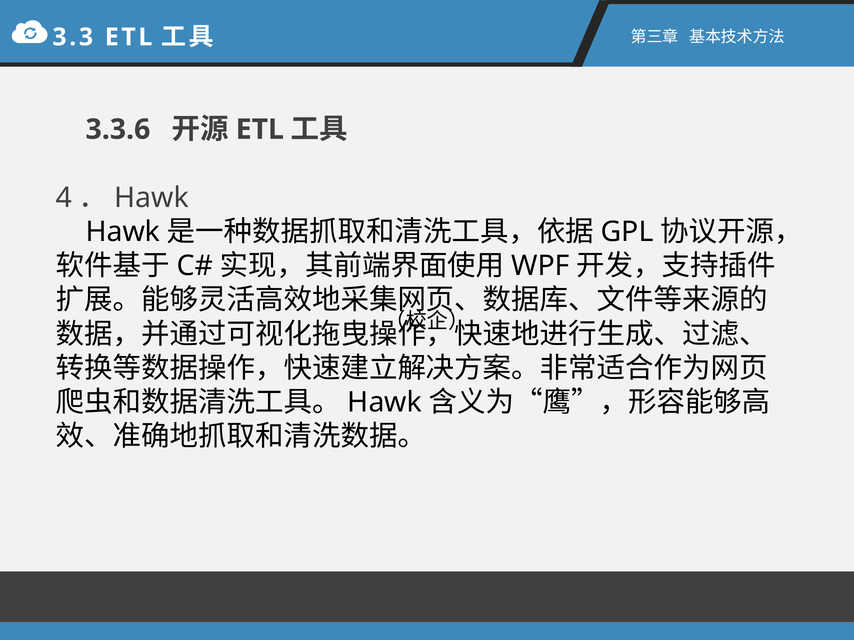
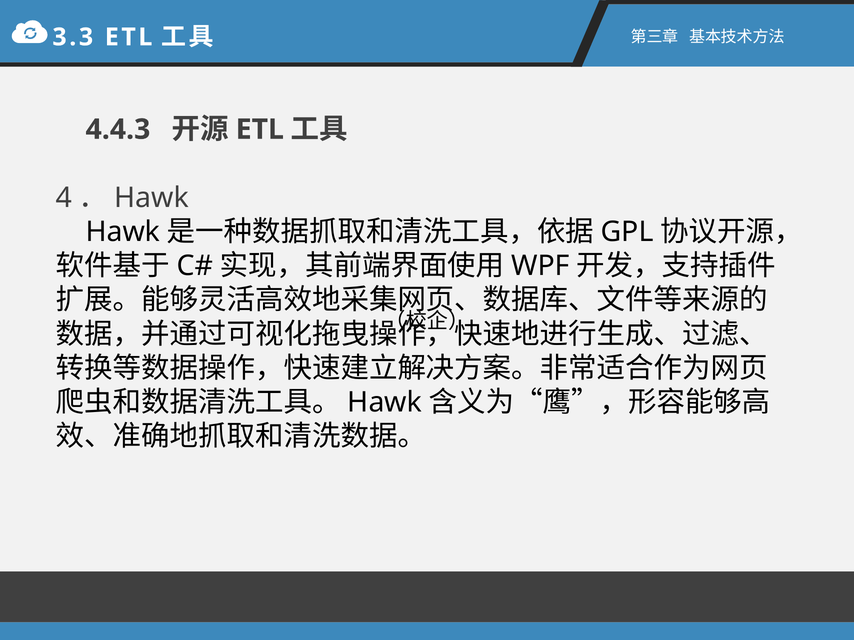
3.3.6: 3.3.6 -> 4.4.3 (118, 129)
